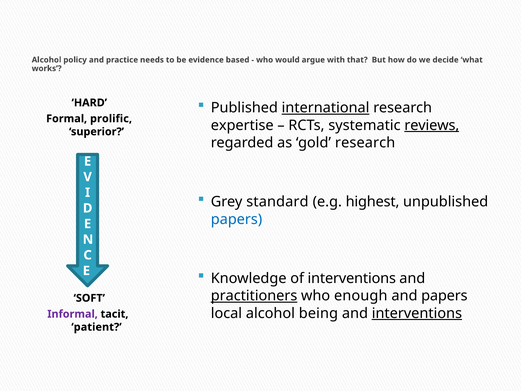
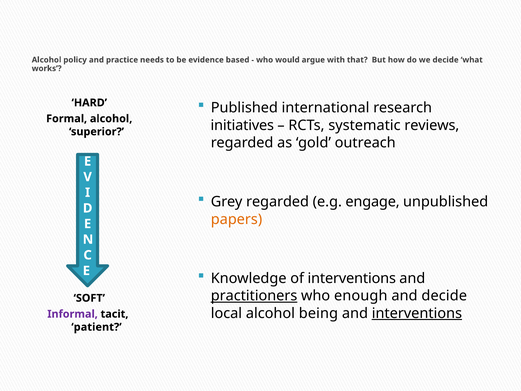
international underline: present -> none (326, 108)
Formal prolific: prolific -> alcohol (111, 119)
expertise: expertise -> initiatives (242, 125)
reviews underline: present -> none (432, 125)
gold research: research -> outreach (365, 143)
Grey standard: standard -> regarded (278, 202)
highest: highest -> engage (373, 202)
papers colour: blue -> orange (236, 219)
and papers: papers -> decide (444, 296)
